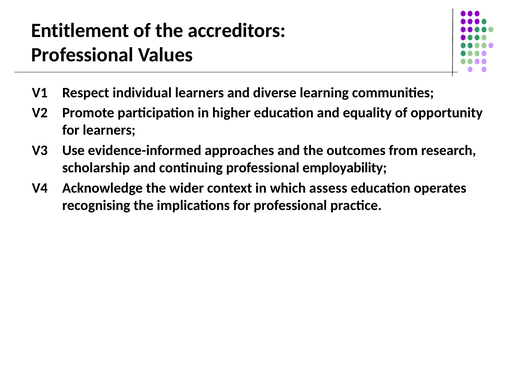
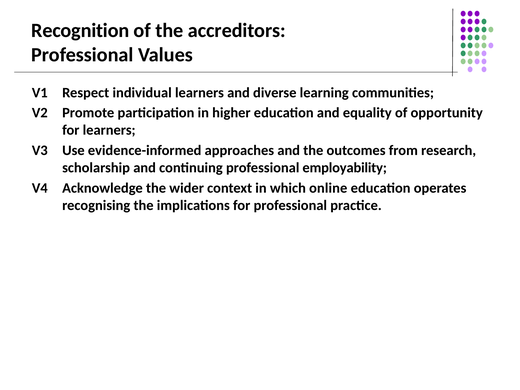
Entitlement: Entitlement -> Recognition (80, 30)
assess: assess -> online (328, 188)
